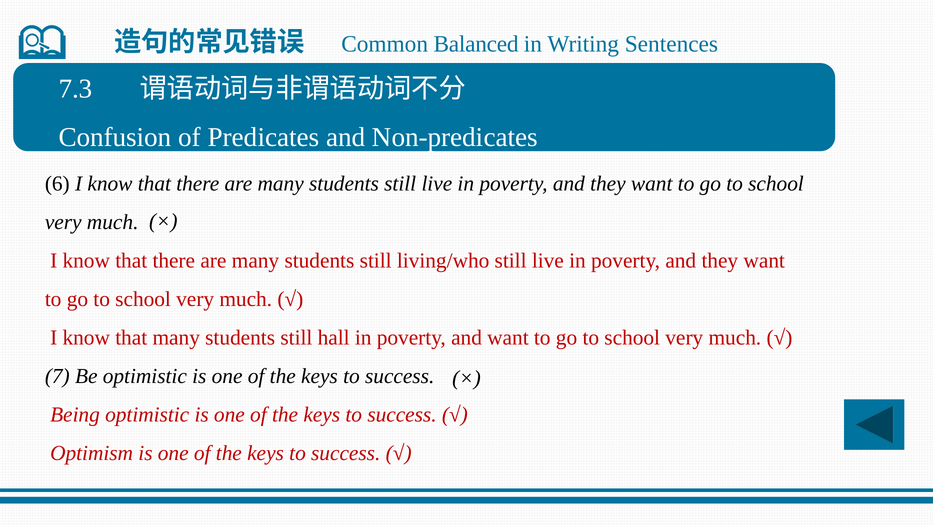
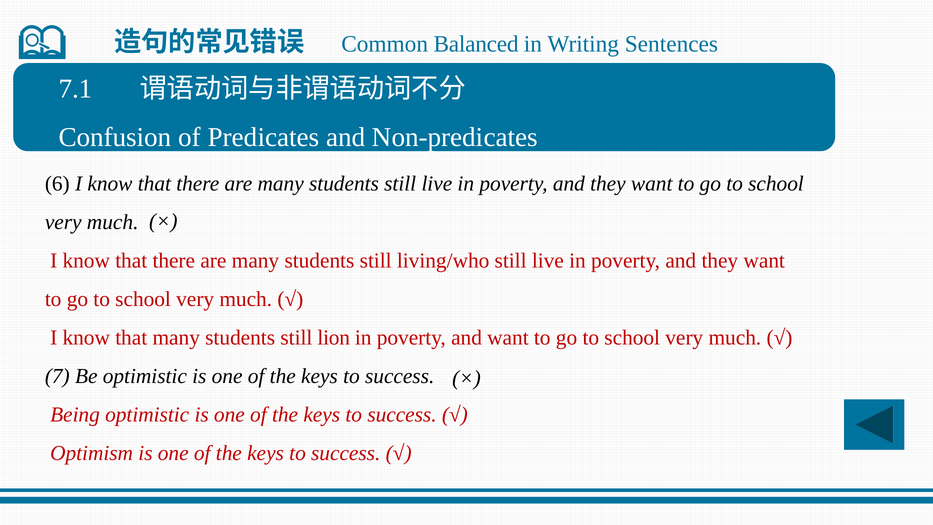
7.3: 7.3 -> 7.1 (75, 89)
hall: hall -> lion (334, 338)
